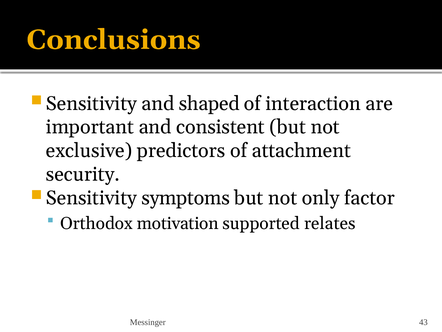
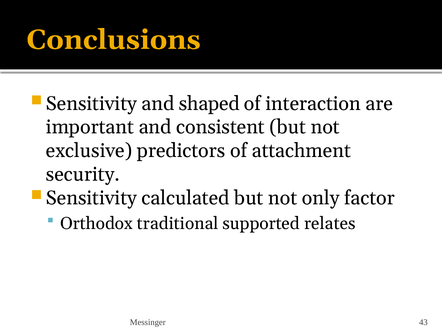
symptoms: symptoms -> calculated (186, 198)
motivation: motivation -> traditional (178, 223)
